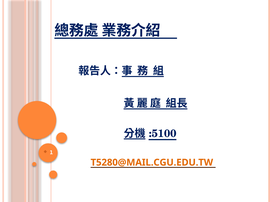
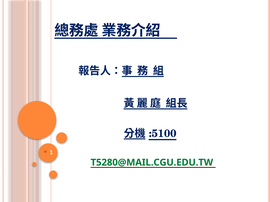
T5280@MAIL.CGU.EDU.TW colour: orange -> green (152, 163)
